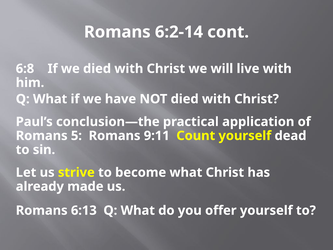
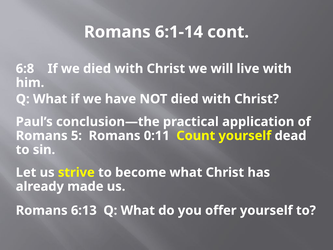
6:2-14: 6:2-14 -> 6:1-14 (179, 32)
9:11: 9:11 -> 0:11 (157, 136)
